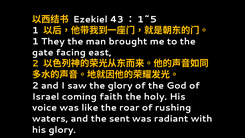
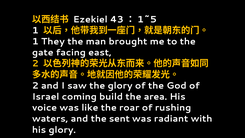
faith: faith -> build (111, 97)
holy: holy -> area (155, 97)
